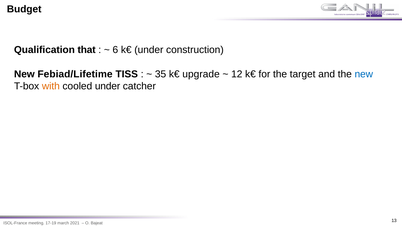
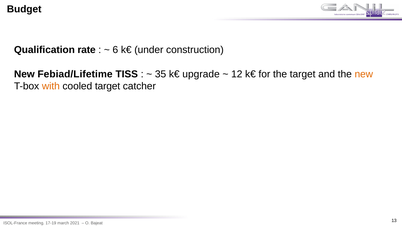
that: that -> rate (87, 50)
new colour: blue -> orange (364, 74)
cooled under: under -> target (108, 86)
